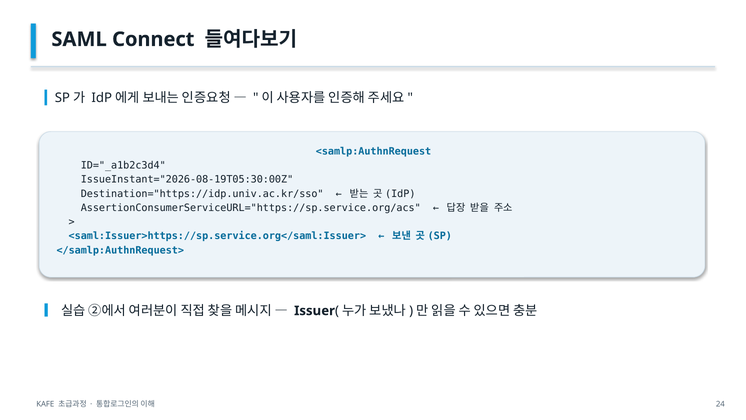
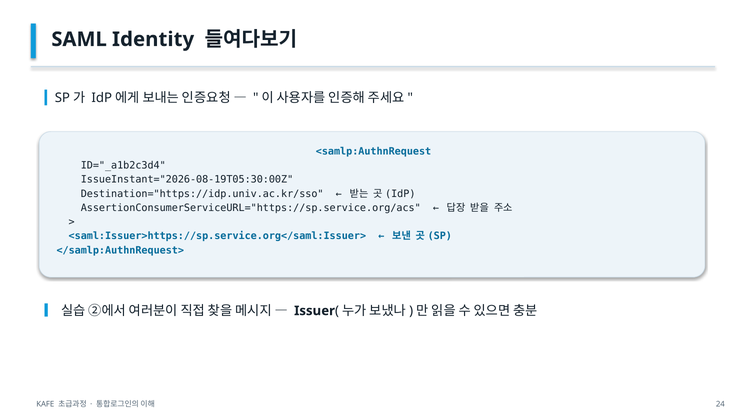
Connect: Connect -> Identity (153, 39)
